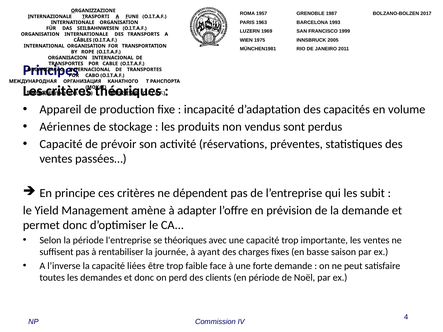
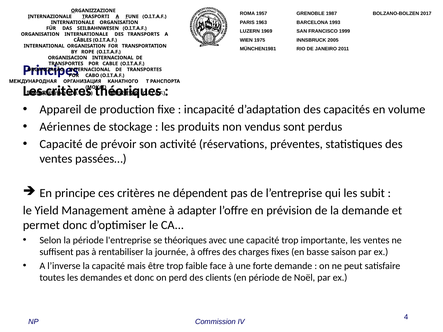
ayant: ayant -> offres (209, 252)
liées: liées -> mais (136, 266)
